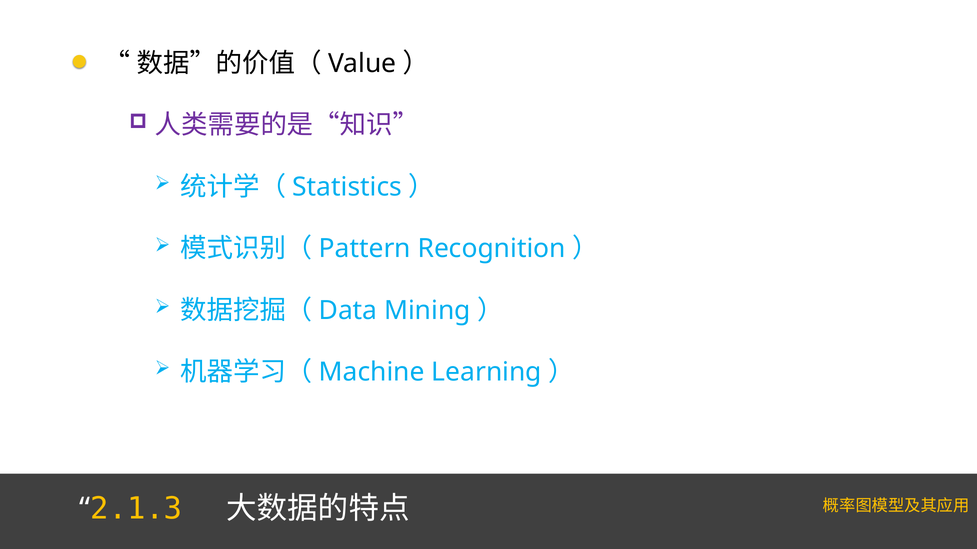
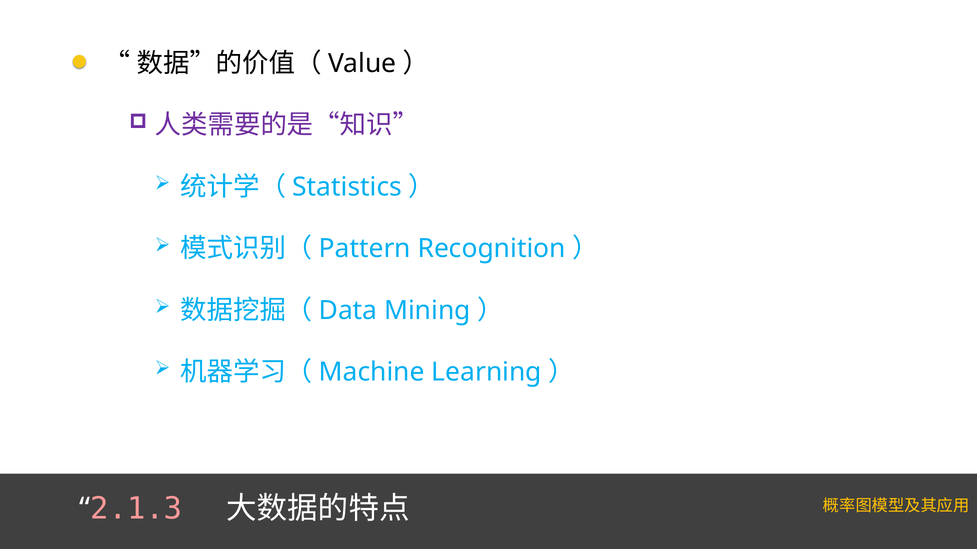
2.1.3 colour: yellow -> pink (136, 509)
